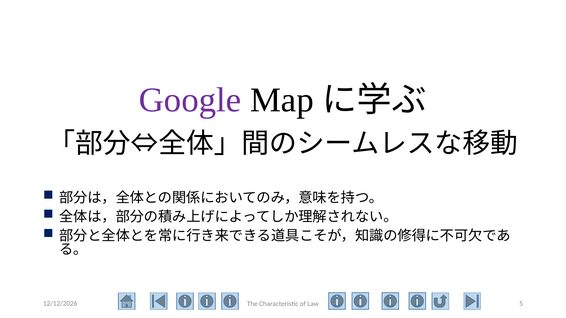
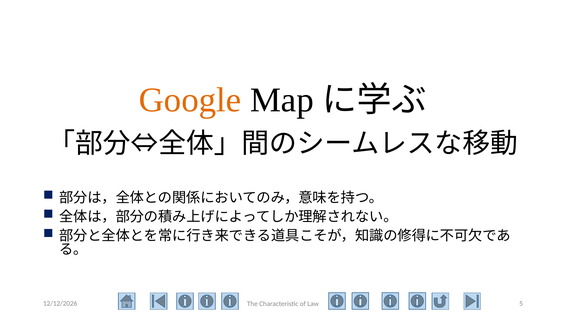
Google colour: purple -> orange (190, 100)
